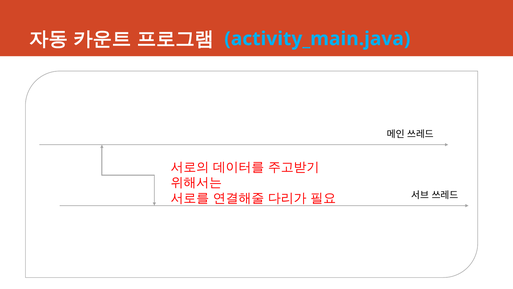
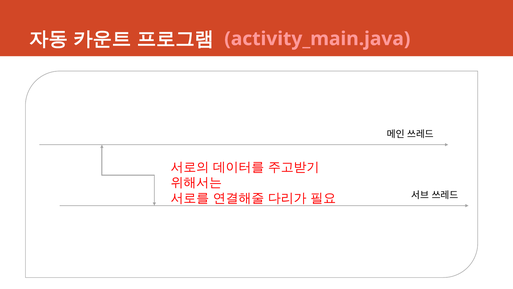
activity_main.java colour: light blue -> pink (317, 39)
